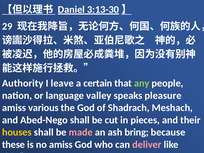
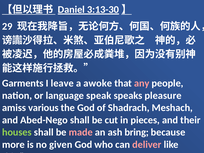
Authority: Authority -> Garments (23, 83)
certain: certain -> awoke (98, 83)
any colour: light green -> pink (142, 83)
valley: valley -> speak (99, 96)
houses colour: yellow -> light green (17, 132)
these: these -> more (13, 144)
no amiss: amiss -> given (61, 144)
